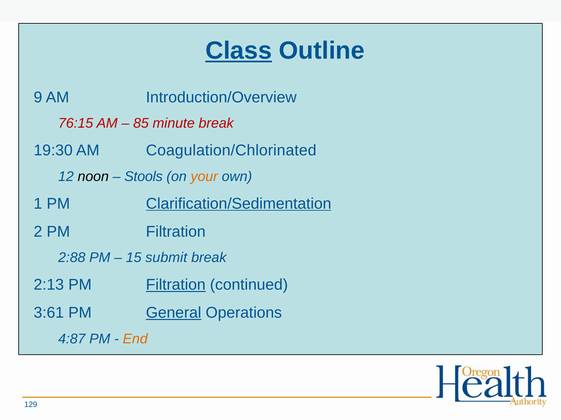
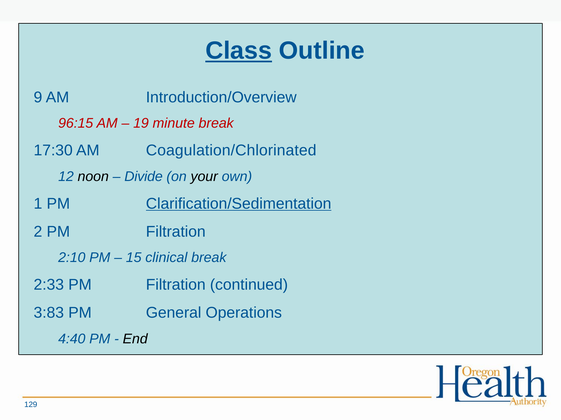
76:15: 76:15 -> 96:15 (76, 123)
85: 85 -> 19 (141, 123)
19:30: 19:30 -> 17:30 (53, 151)
Stools: Stools -> Divide (144, 177)
your colour: orange -> black (204, 177)
2:88: 2:88 -> 2:10 (72, 258)
submit: submit -> clinical (166, 258)
2:13: 2:13 -> 2:33 (49, 285)
Filtration underline: present -> none (176, 285)
3:61: 3:61 -> 3:83 (49, 313)
General underline: present -> none (174, 313)
4:87: 4:87 -> 4:40 (72, 339)
End colour: orange -> black (135, 339)
